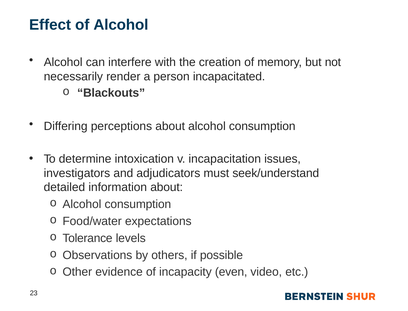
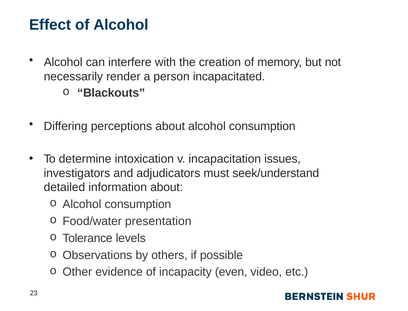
expectations: expectations -> presentation (158, 221)
